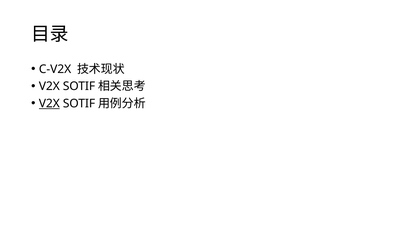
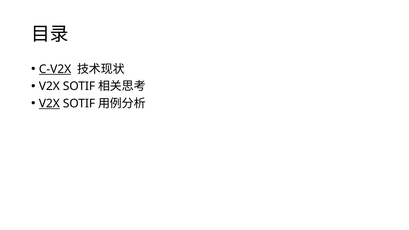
C-V2X underline: none -> present (55, 69)
